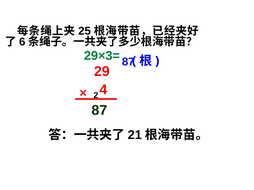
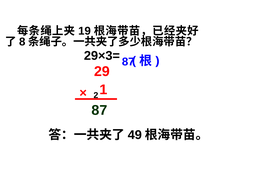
25: 25 -> 19 (85, 31)
6: 6 -> 8 (22, 42)
29×3= colour: green -> black (102, 56)
4: 4 -> 1 (103, 90)
21: 21 -> 49 (135, 135)
